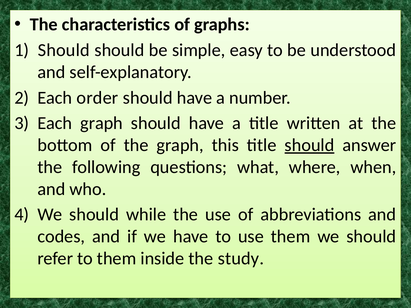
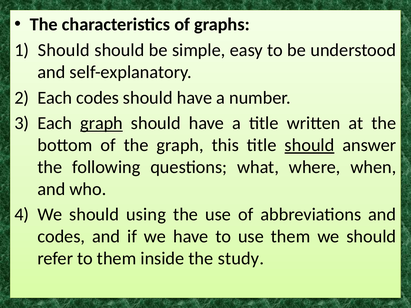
Each order: order -> codes (98, 98)
graph underline: none -> present (102, 123)
while: while -> using (146, 215)
